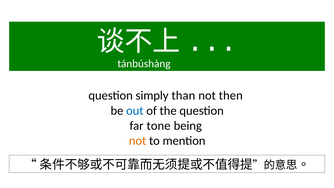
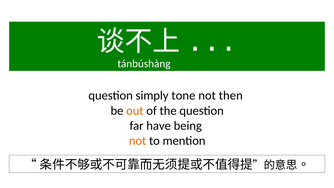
than: than -> tone (183, 96)
out colour: blue -> orange (135, 111)
tone: tone -> have (159, 126)
